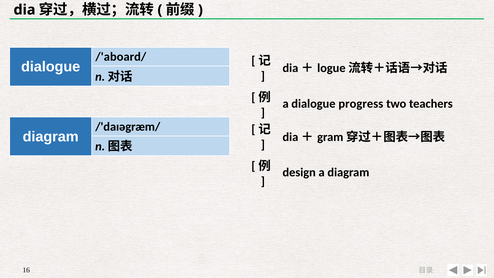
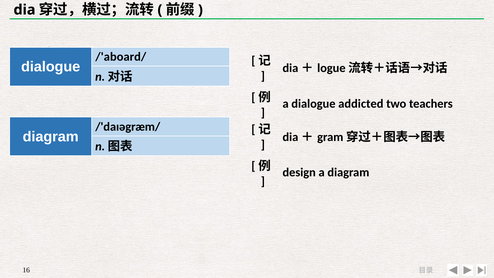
progress: progress -> addicted (361, 104)
